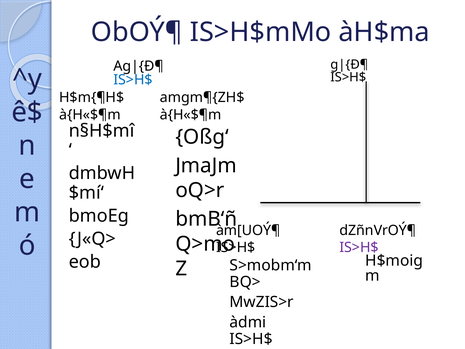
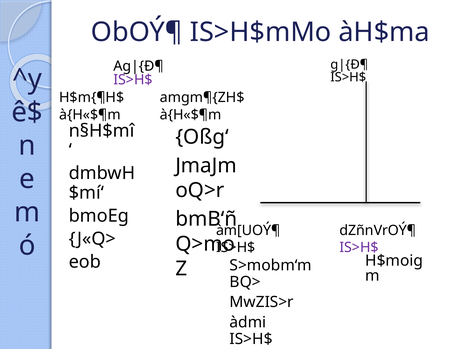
IS>H$ colour: blue -> purple (133, 80)
